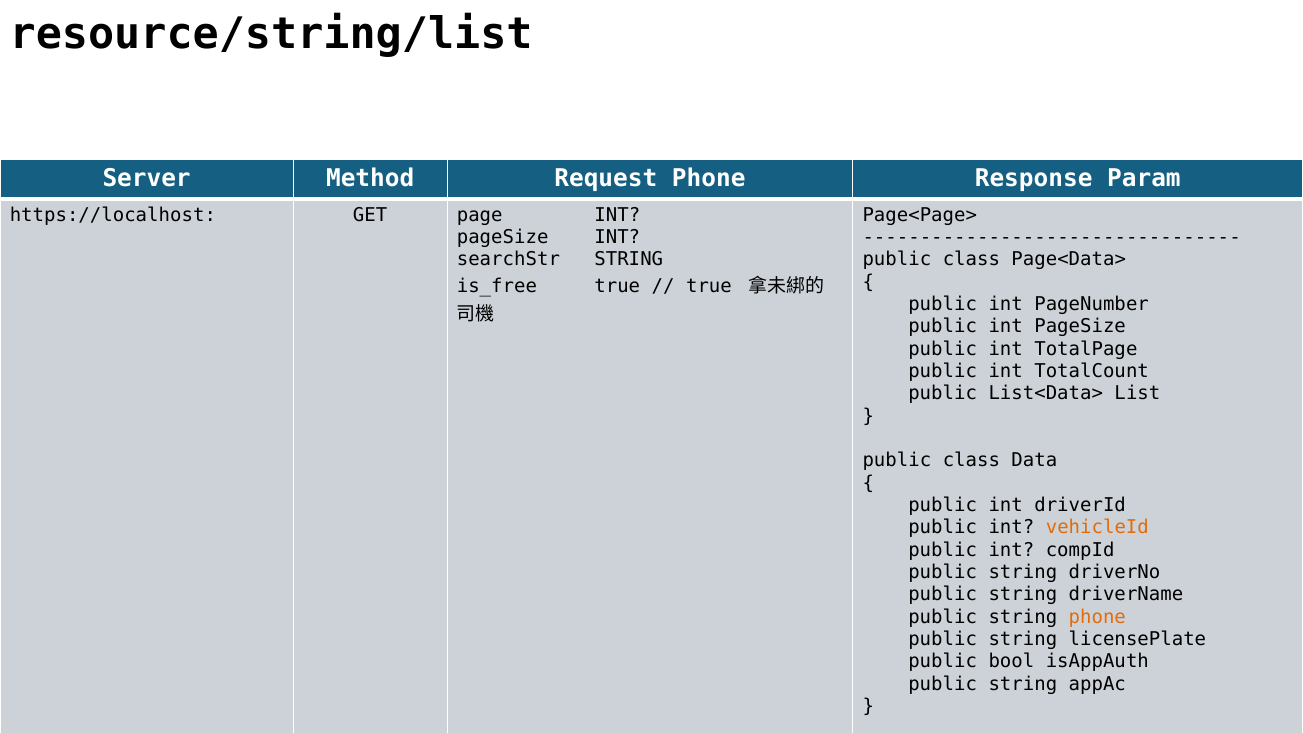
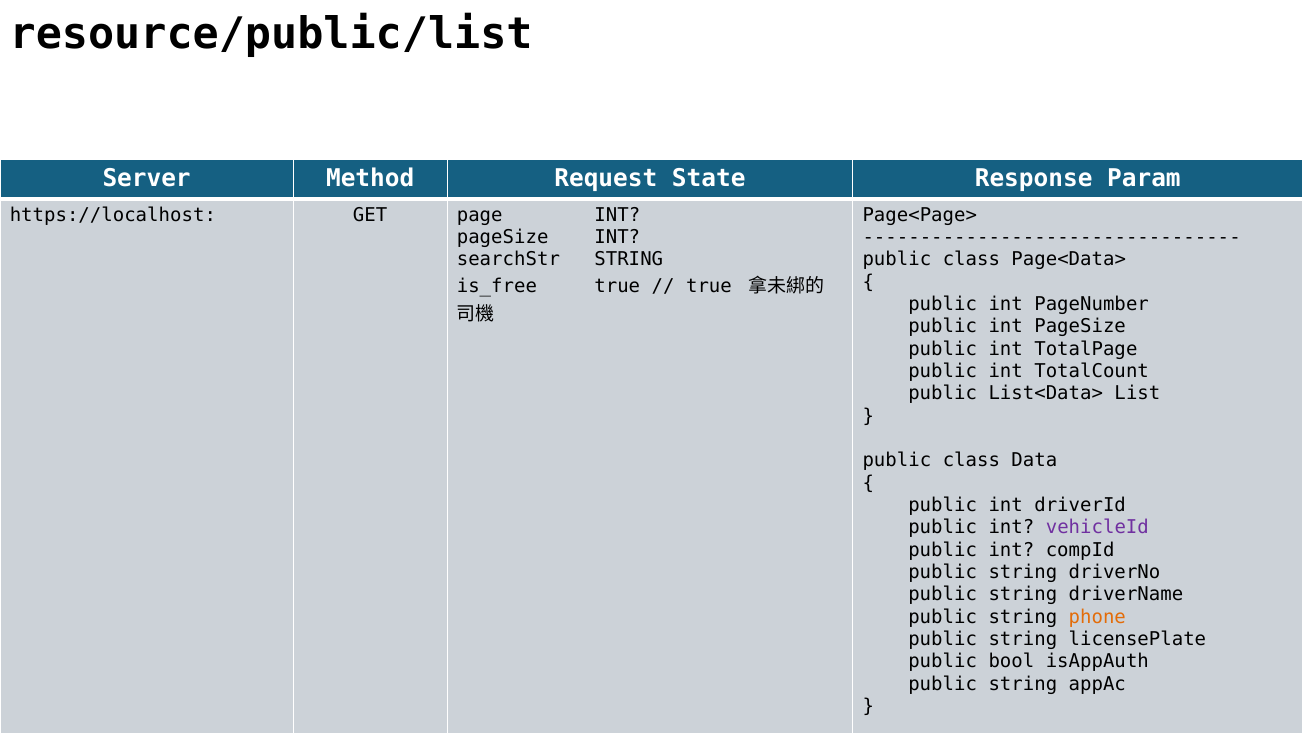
resource/string/list: resource/string/list -> resource/public/list (271, 34)
Request Phone: Phone -> State (709, 179)
vehicleId colour: orange -> purple (1097, 527)
